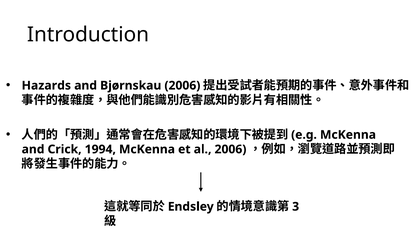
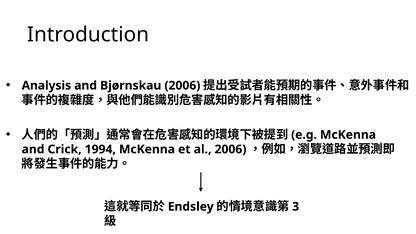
Hazards: Hazards -> Analysis (46, 86)
